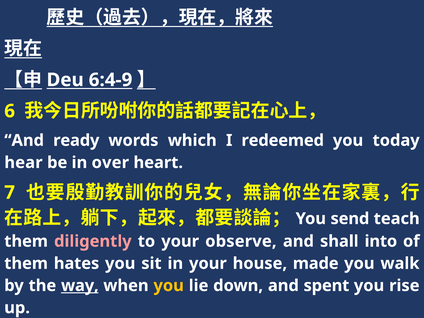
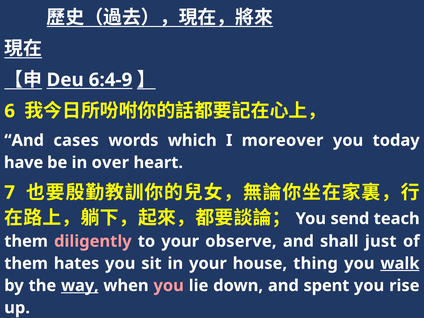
ready: ready -> cases (76, 140)
redeemed: redeemed -> moreover (283, 140)
hear: hear -> have (24, 163)
into: into -> just (381, 241)
made: made -> thing (316, 263)
walk underline: none -> present (400, 263)
you colour: yellow -> pink (169, 286)
